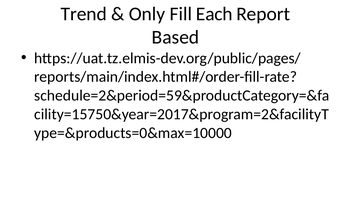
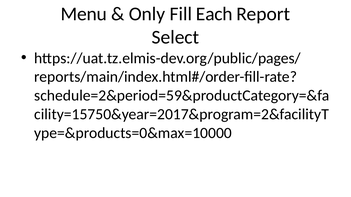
Trend: Trend -> Menu (84, 14)
Based: Based -> Select (175, 37)
